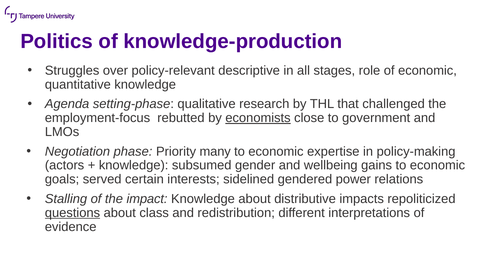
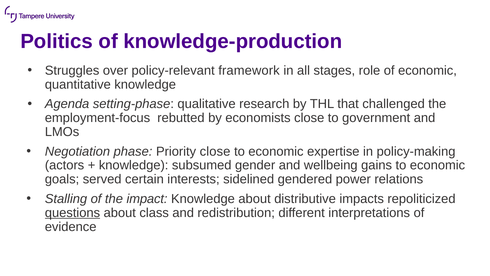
descriptive: descriptive -> framework (249, 70)
economists underline: present -> none (258, 118)
Priority many: many -> close (215, 151)
